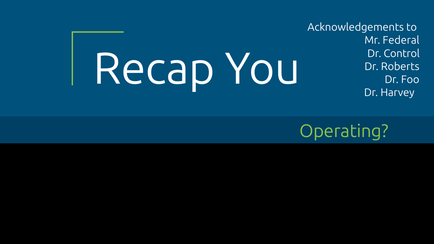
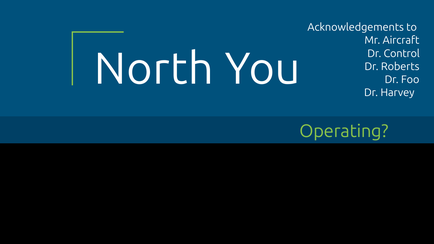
Federal: Federal -> Aircraft (401, 40)
Recap: Recap -> North (154, 69)
